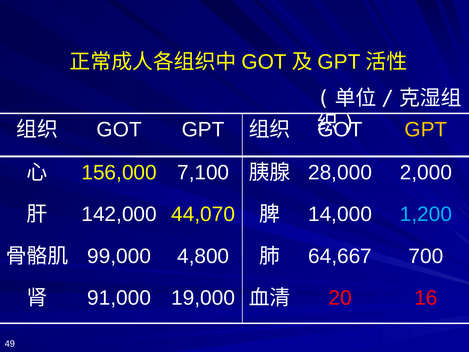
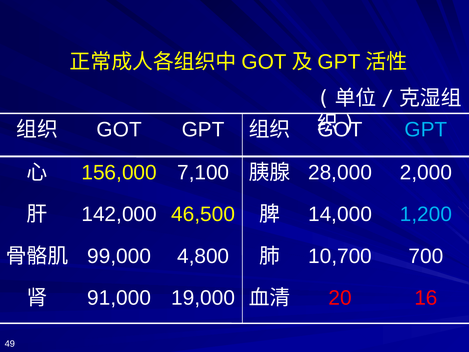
GPT colour: yellow -> light blue (426, 130)
44,070: 44,070 -> 46,500 (203, 214)
64,667: 64,667 -> 10,700 (340, 256)
